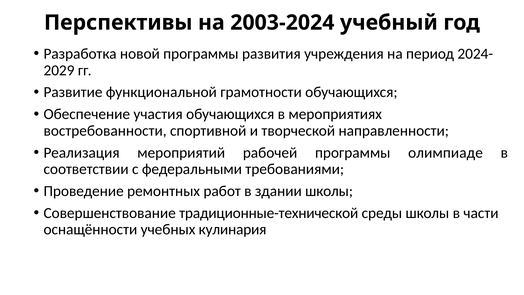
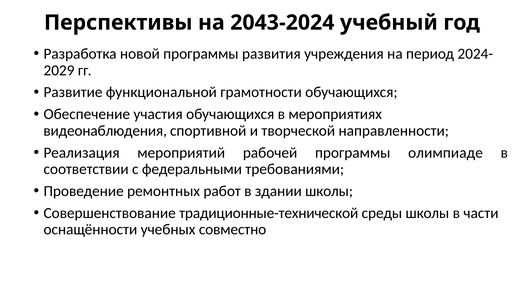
2003-2024: 2003-2024 -> 2043-2024 (282, 23)
востребованности: востребованности -> видеонаблюдения (105, 131)
кулинария: кулинария -> совместно (233, 229)
